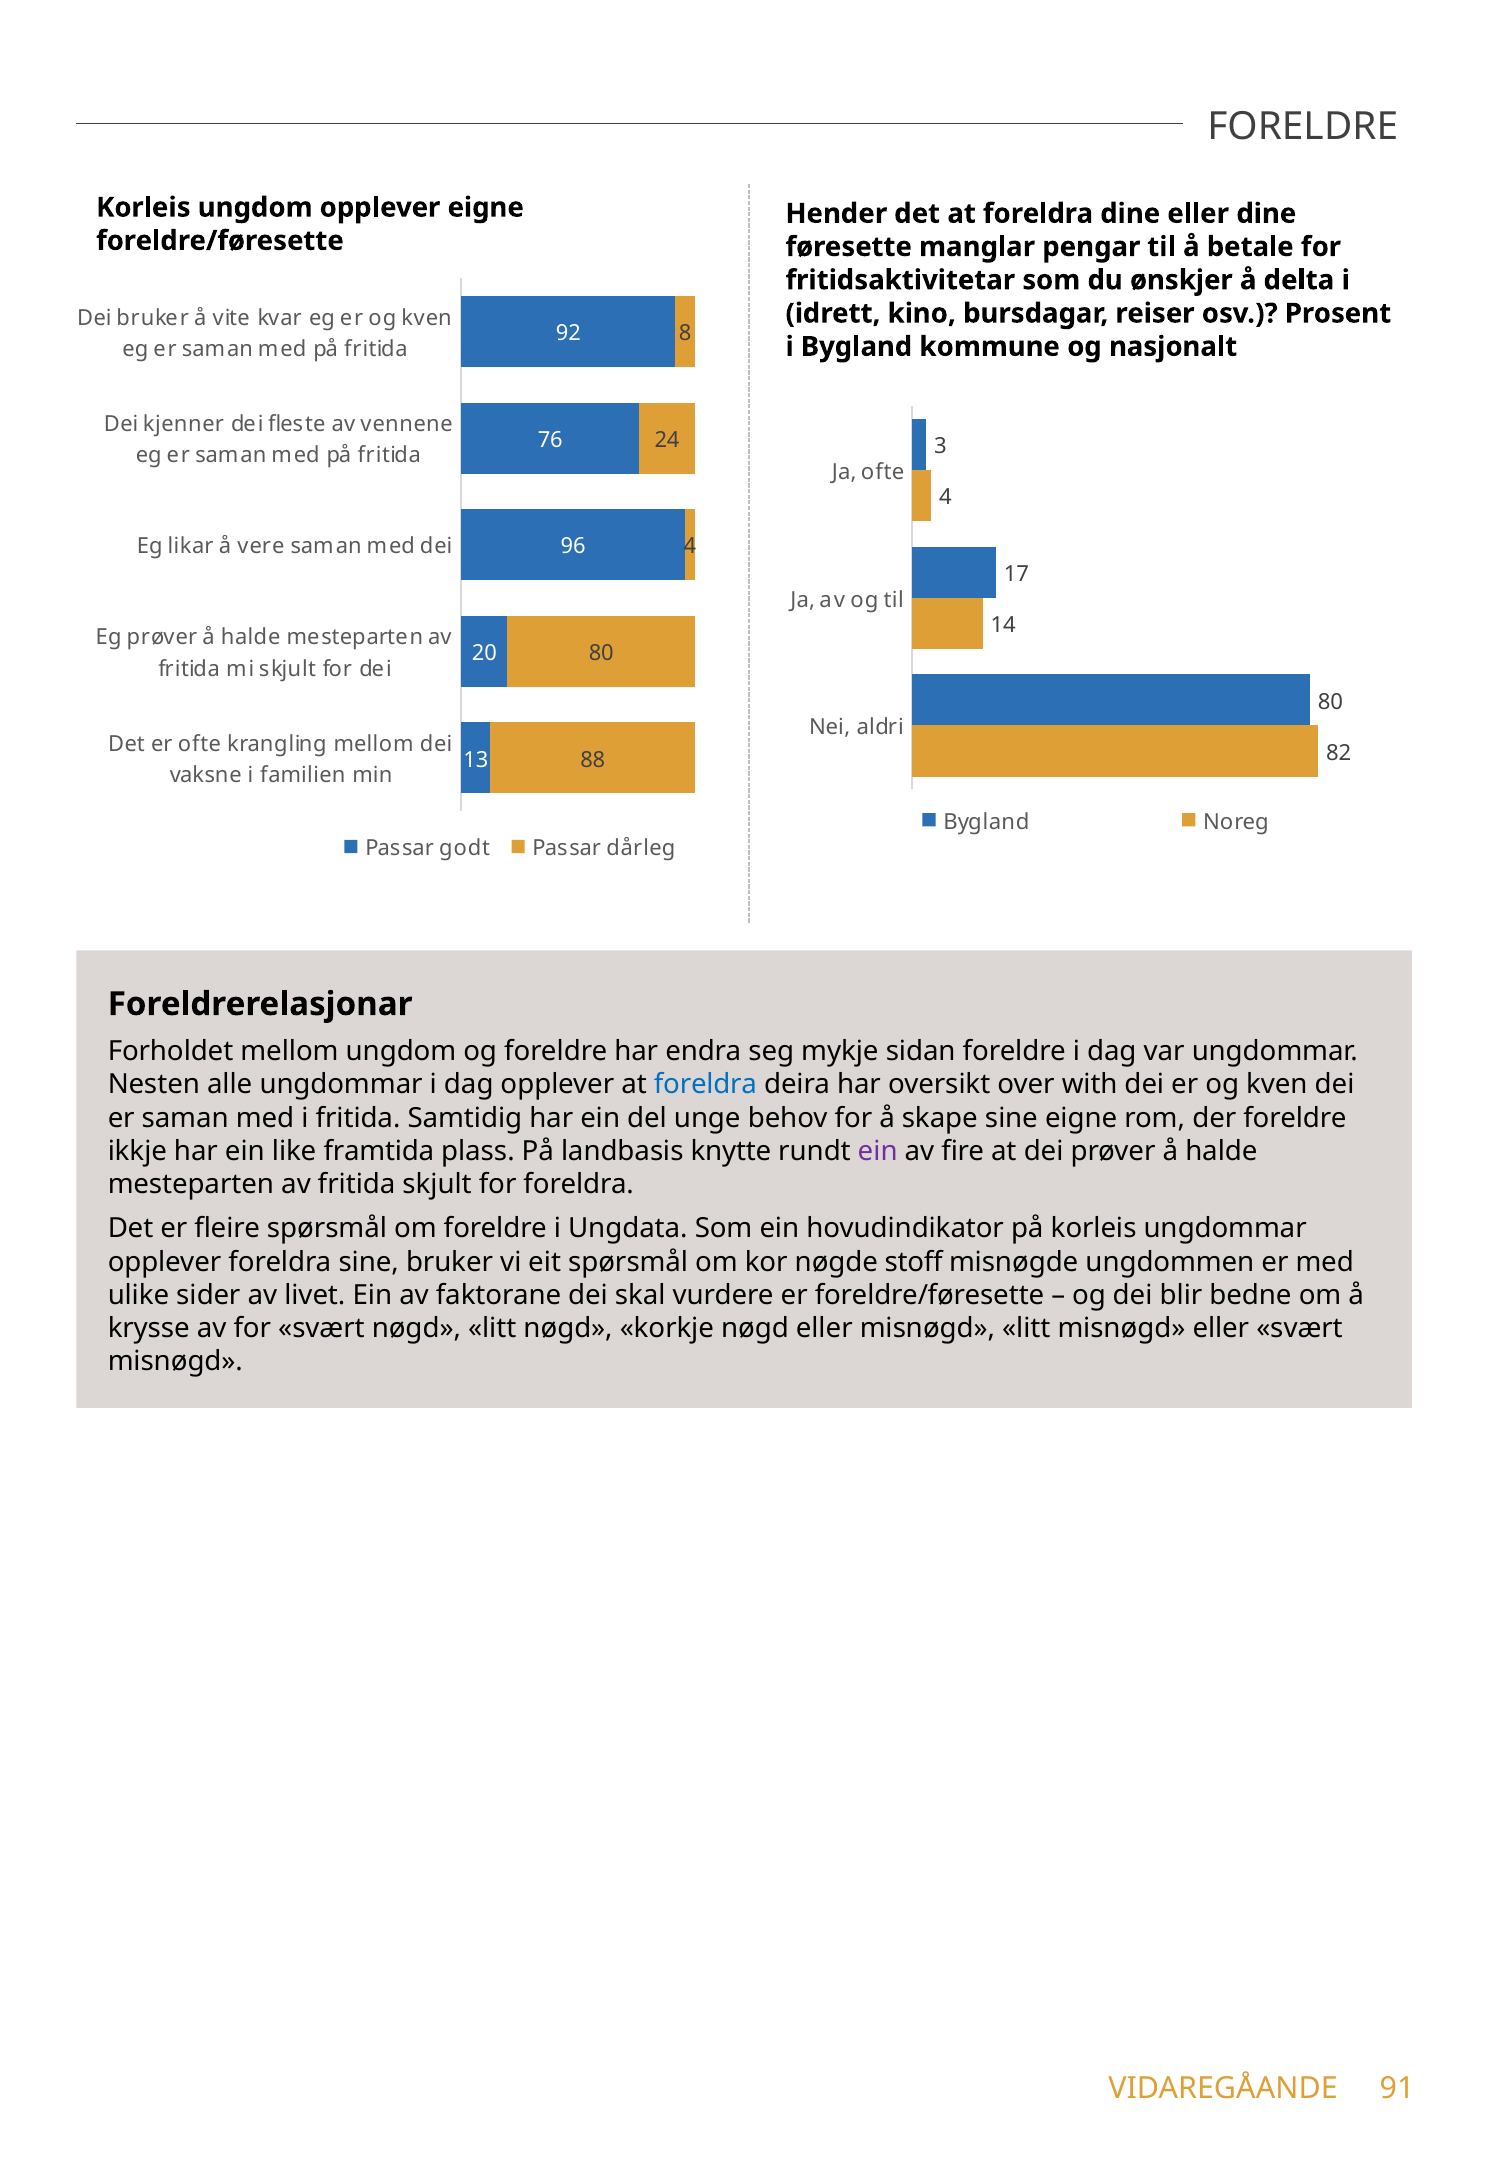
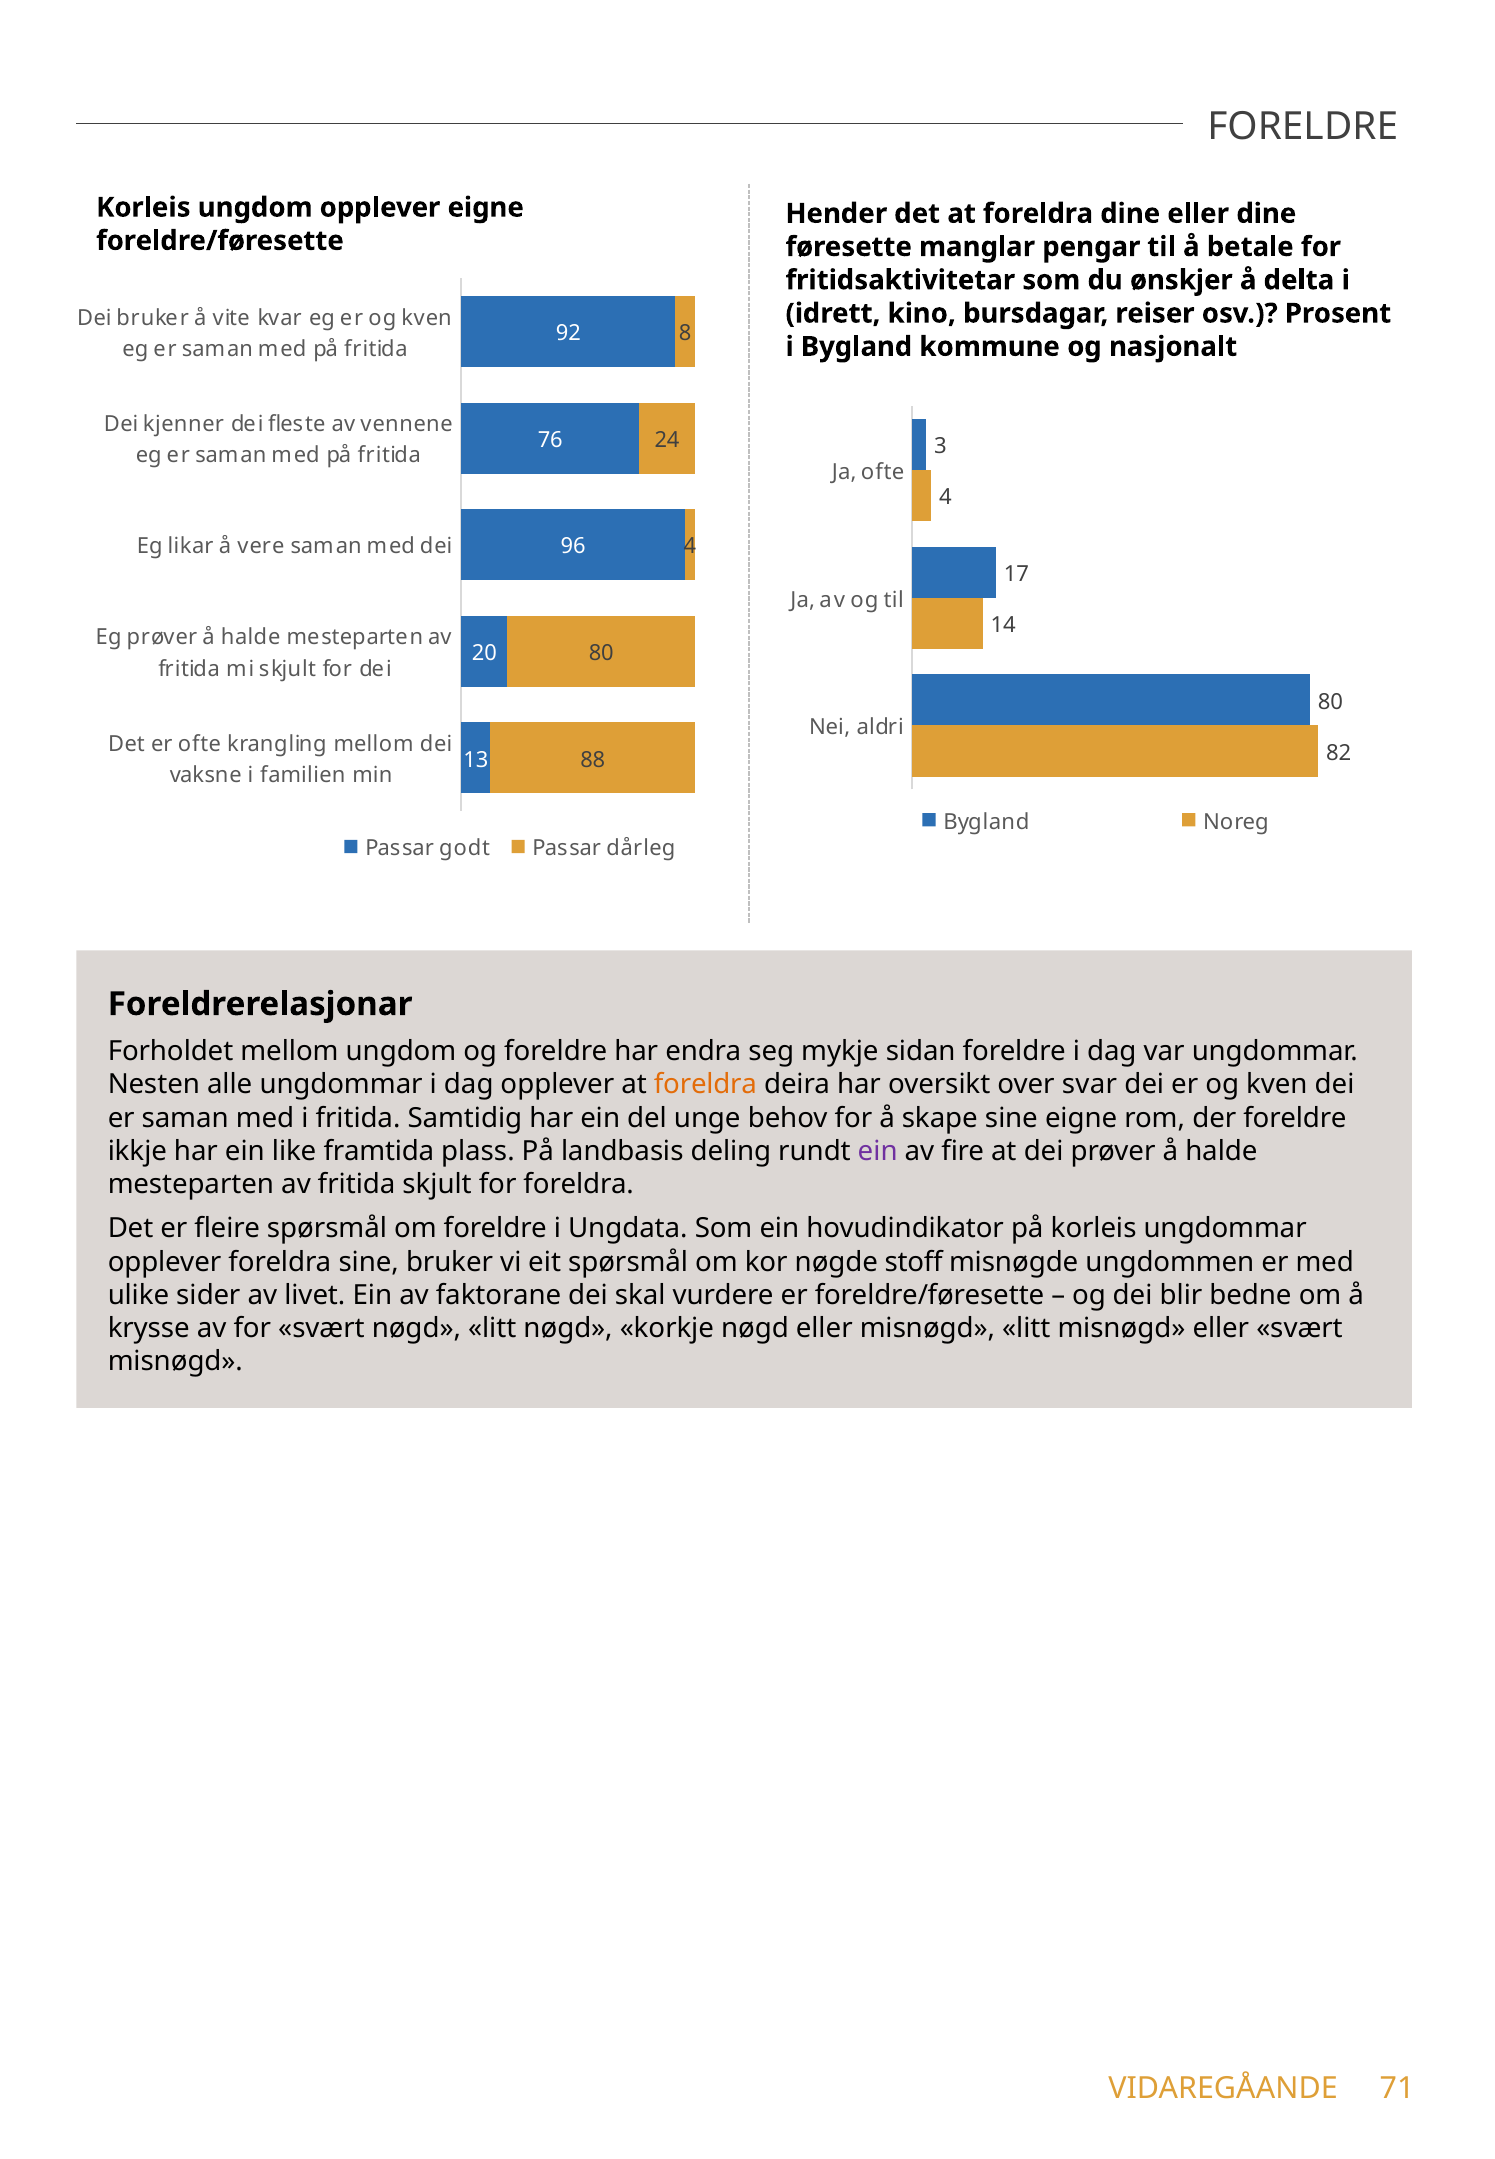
foreldra colour: blue -> orange (705, 1085)
with: with -> svar (1090, 1085)
knytte: knytte -> deling (731, 1151)
91: 91 -> 71 (1397, 2089)
